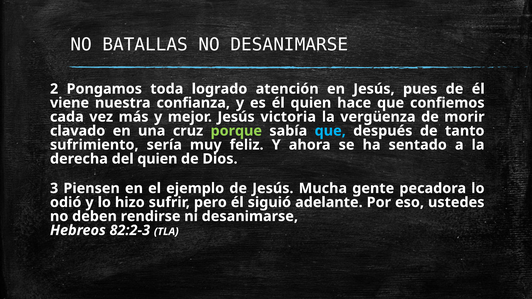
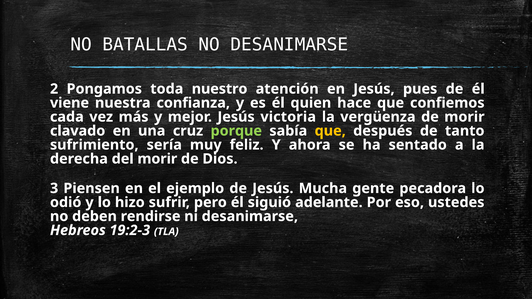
logrado: logrado -> nuestro (220, 89)
que colour: light blue -> yellow (330, 131)
del quien: quien -> morir (157, 159)
82:2-3: 82:2-3 -> 19:2-3 (130, 231)
